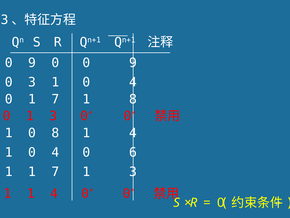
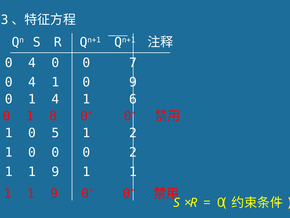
9: 9 -> 4 (32, 63)
0 0 9: 9 -> 7 (133, 63)
3: 3 -> 4 (32, 82)
4: 4 -> 9 (133, 82)
0 1 7: 7 -> 4 (55, 99)
1 8: 8 -> 6 (133, 99)
0 1 3: 3 -> 8 (53, 116)
0 8: 8 -> 5 (55, 133)
4: 4 -> 2 (133, 133)
4: 4 -> 0 (55, 152)
0 6: 6 -> 2 (133, 152)
7: 7 -> 9 (55, 171)
3: 3 -> 1 (133, 171)
4: 4 -> 9 (54, 193)
